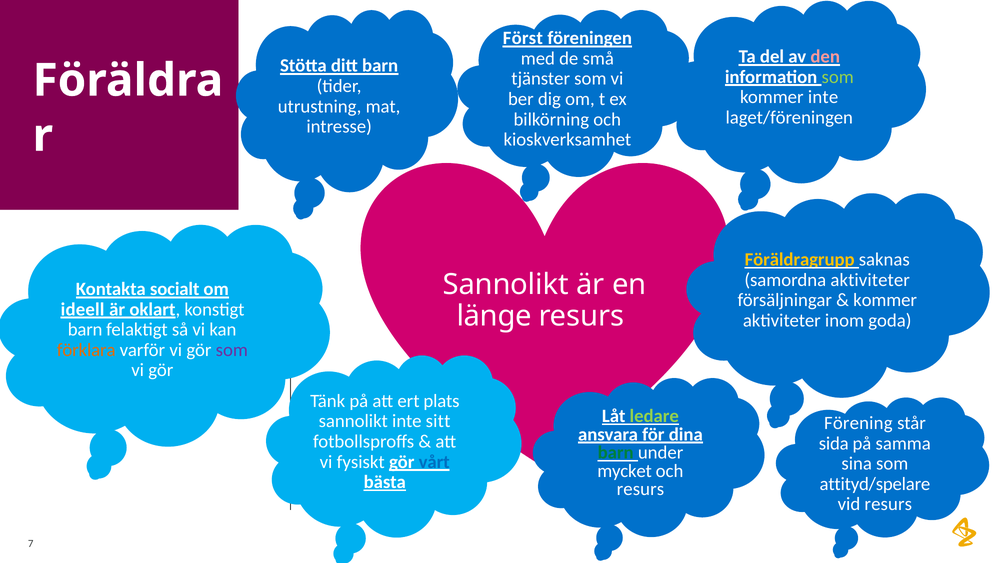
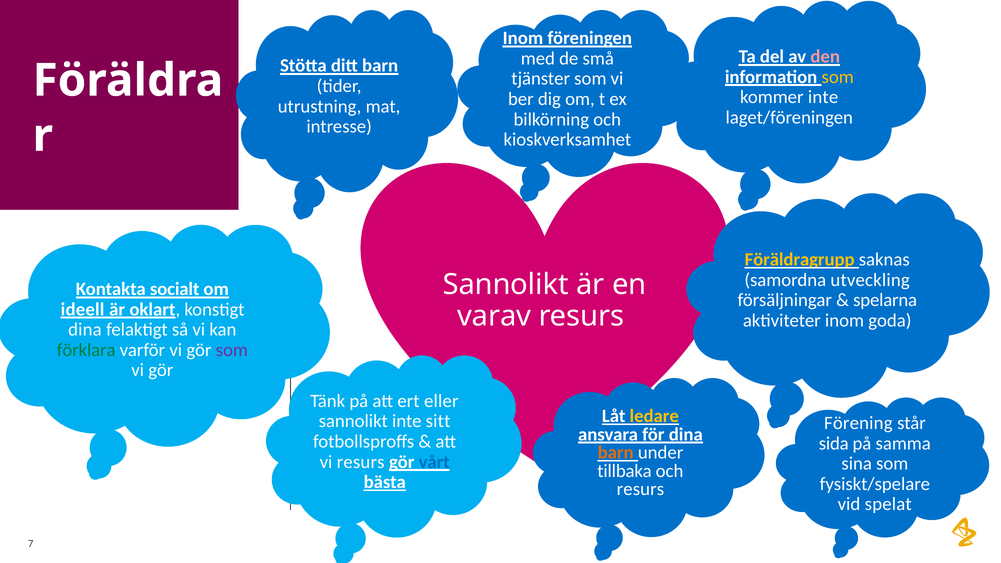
Först: Först -> Inom (523, 38)
som colour: light green -> yellow (838, 77)
samordna aktiviteter: aktiviteter -> utveckling (870, 280)
kommer: kommer -> spelarna (885, 300)
länge: länge -> varav (494, 316)
barn: barn -> dina (85, 330)
förklara colour: orange -> green (86, 350)
plats: plats -> eller (441, 401)
ledare colour: light green -> yellow (654, 416)
barn colour: green -> orange (616, 453)
vi fysiskt: fysiskt -> resurs (361, 462)
mycket: mycket -> tillbaka (625, 471)
attityd/spelare: attityd/spelare -> fysiskt/spelare (875, 484)
vid resurs: resurs -> spelat (888, 504)
